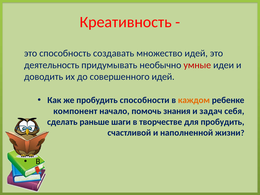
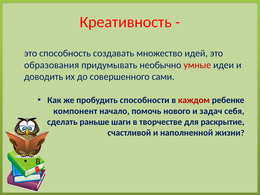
деятельность: деятельность -> образования (52, 65)
совершенного идей: идей -> сами (163, 77)
каждом colour: orange -> red (194, 100)
знания: знания -> нового (177, 111)
для пробудить: пробудить -> раскрытие (223, 122)
